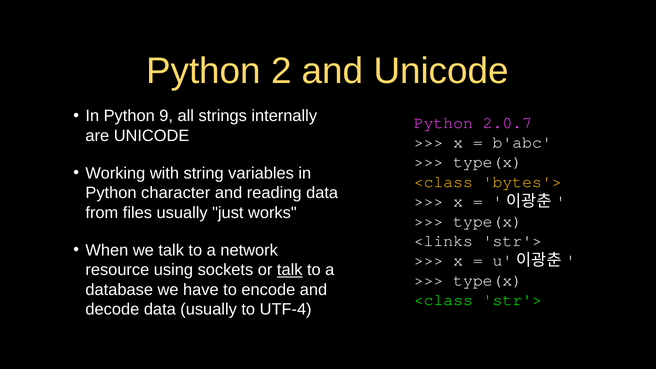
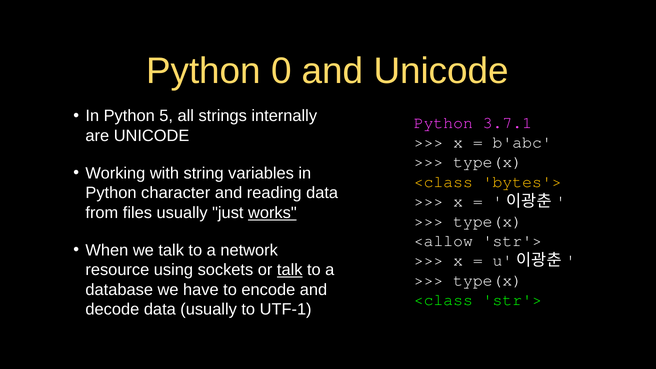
2: 2 -> 0 (281, 71)
9: 9 -> 5 (166, 116)
2.0.7: 2.0.7 -> 3.7.1 (507, 123)
works underline: none -> present (272, 213)
<links: <links -> <allow (443, 241)
UTF-4: UTF-4 -> UTF-1 (286, 309)
